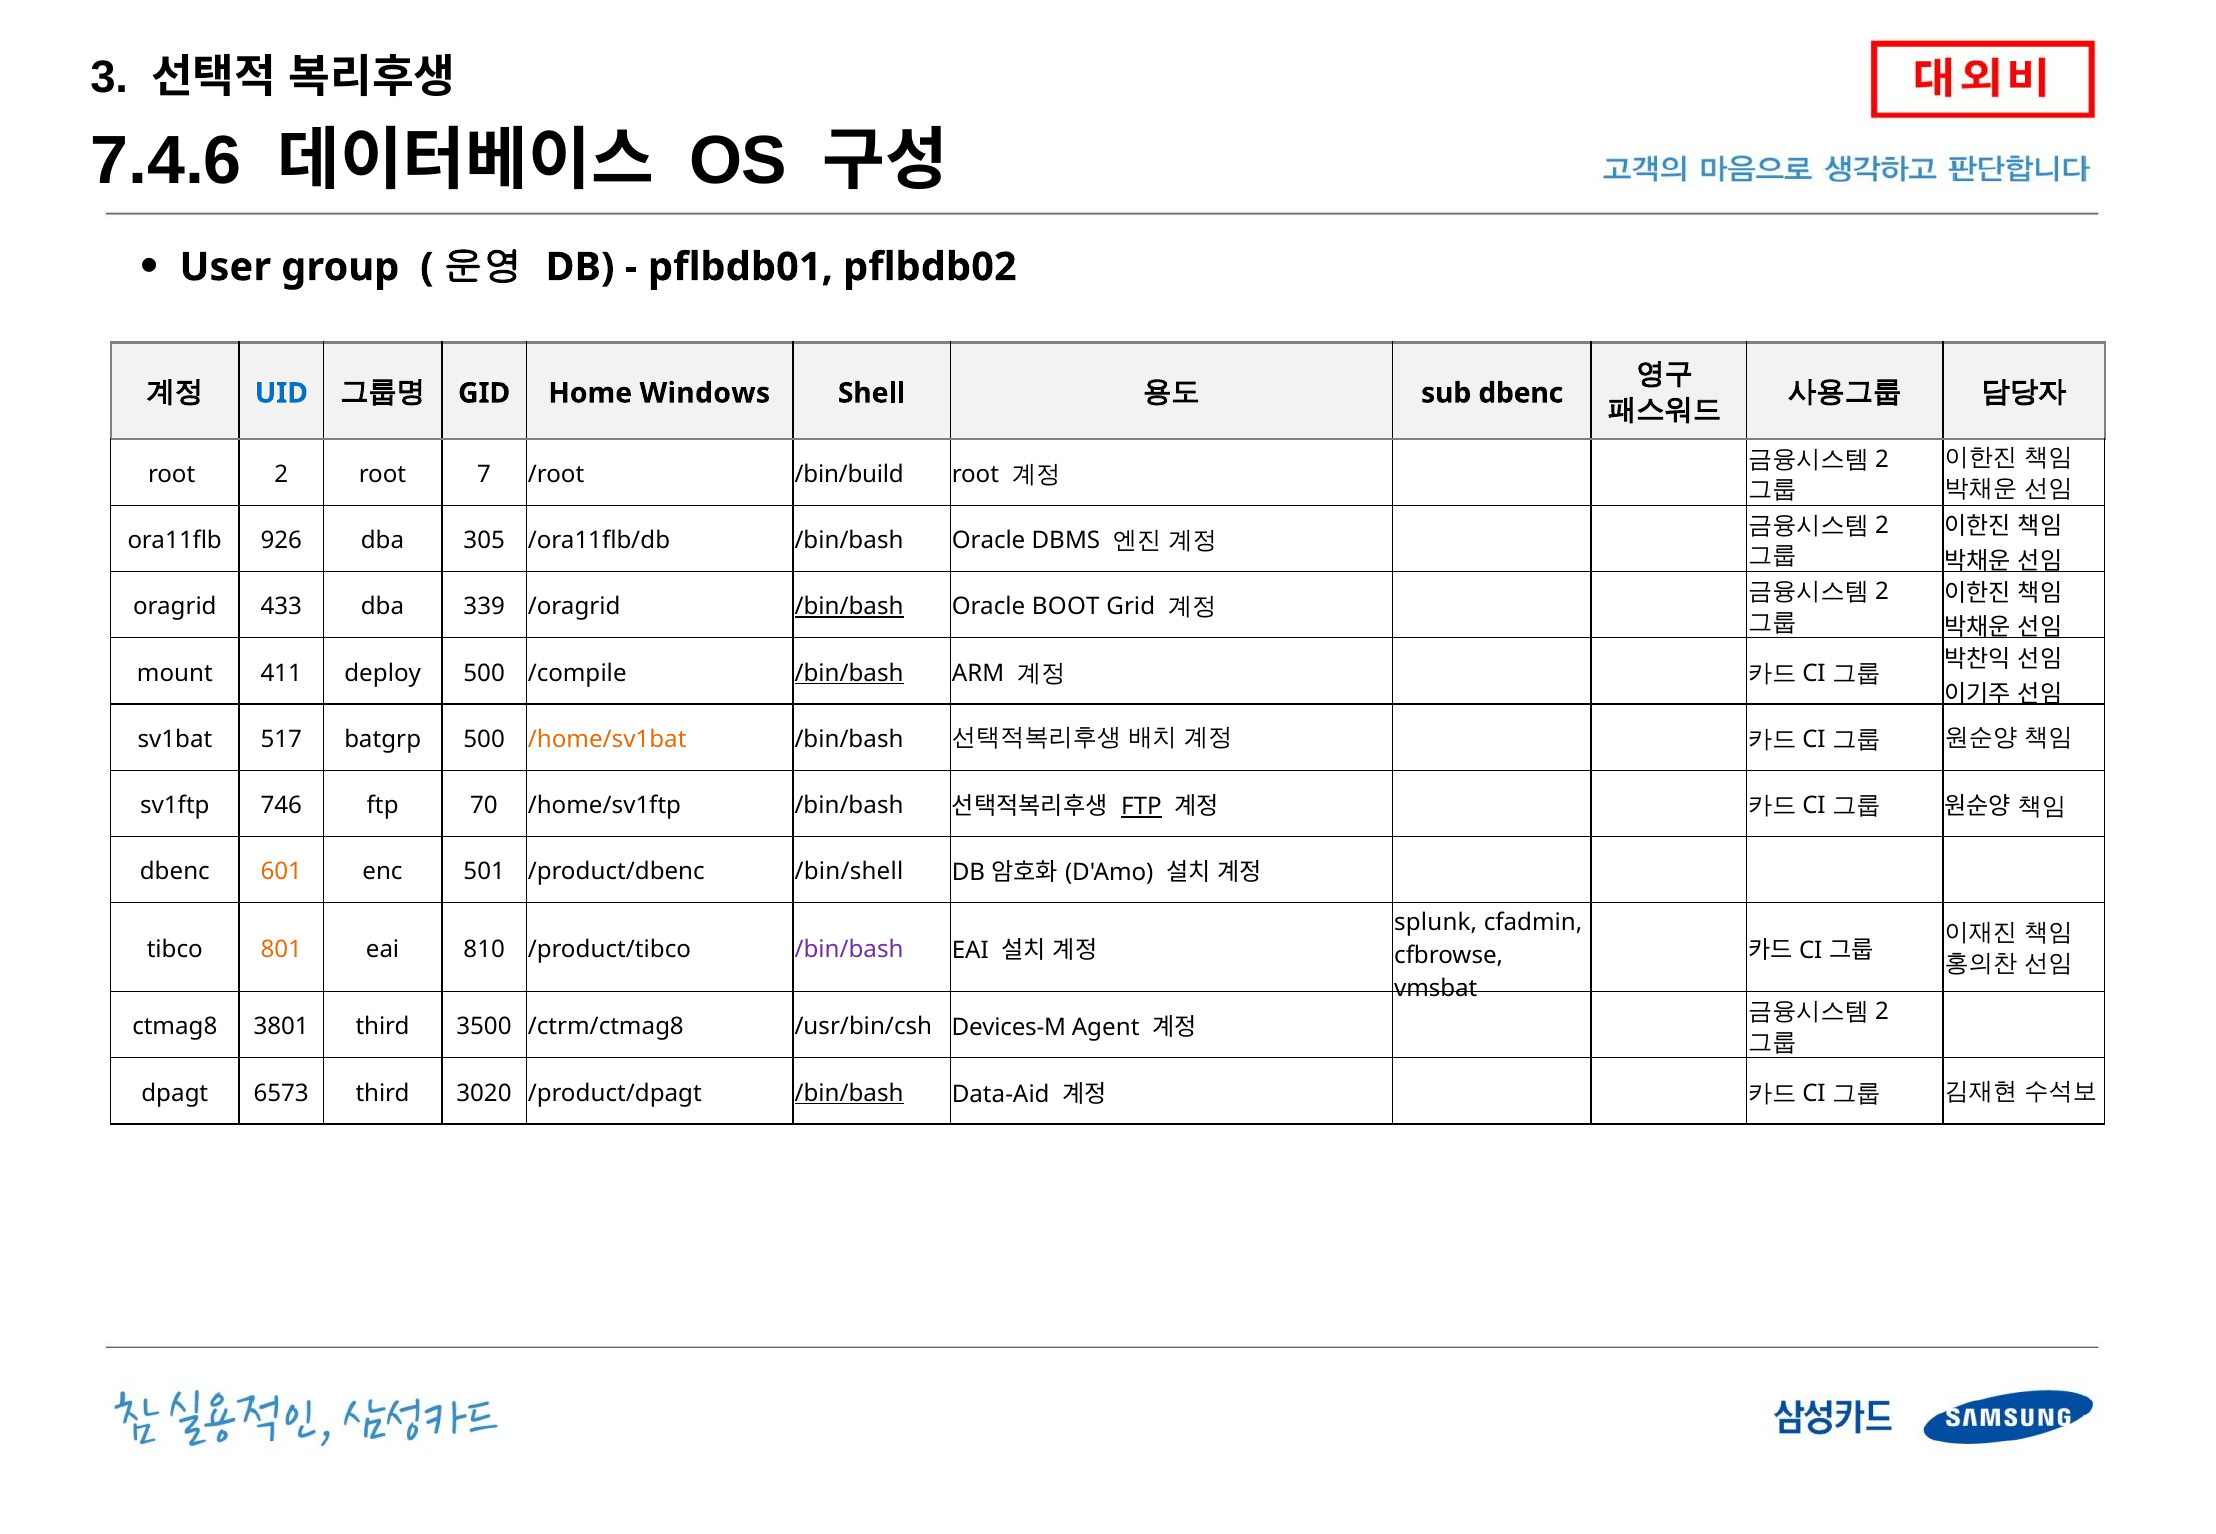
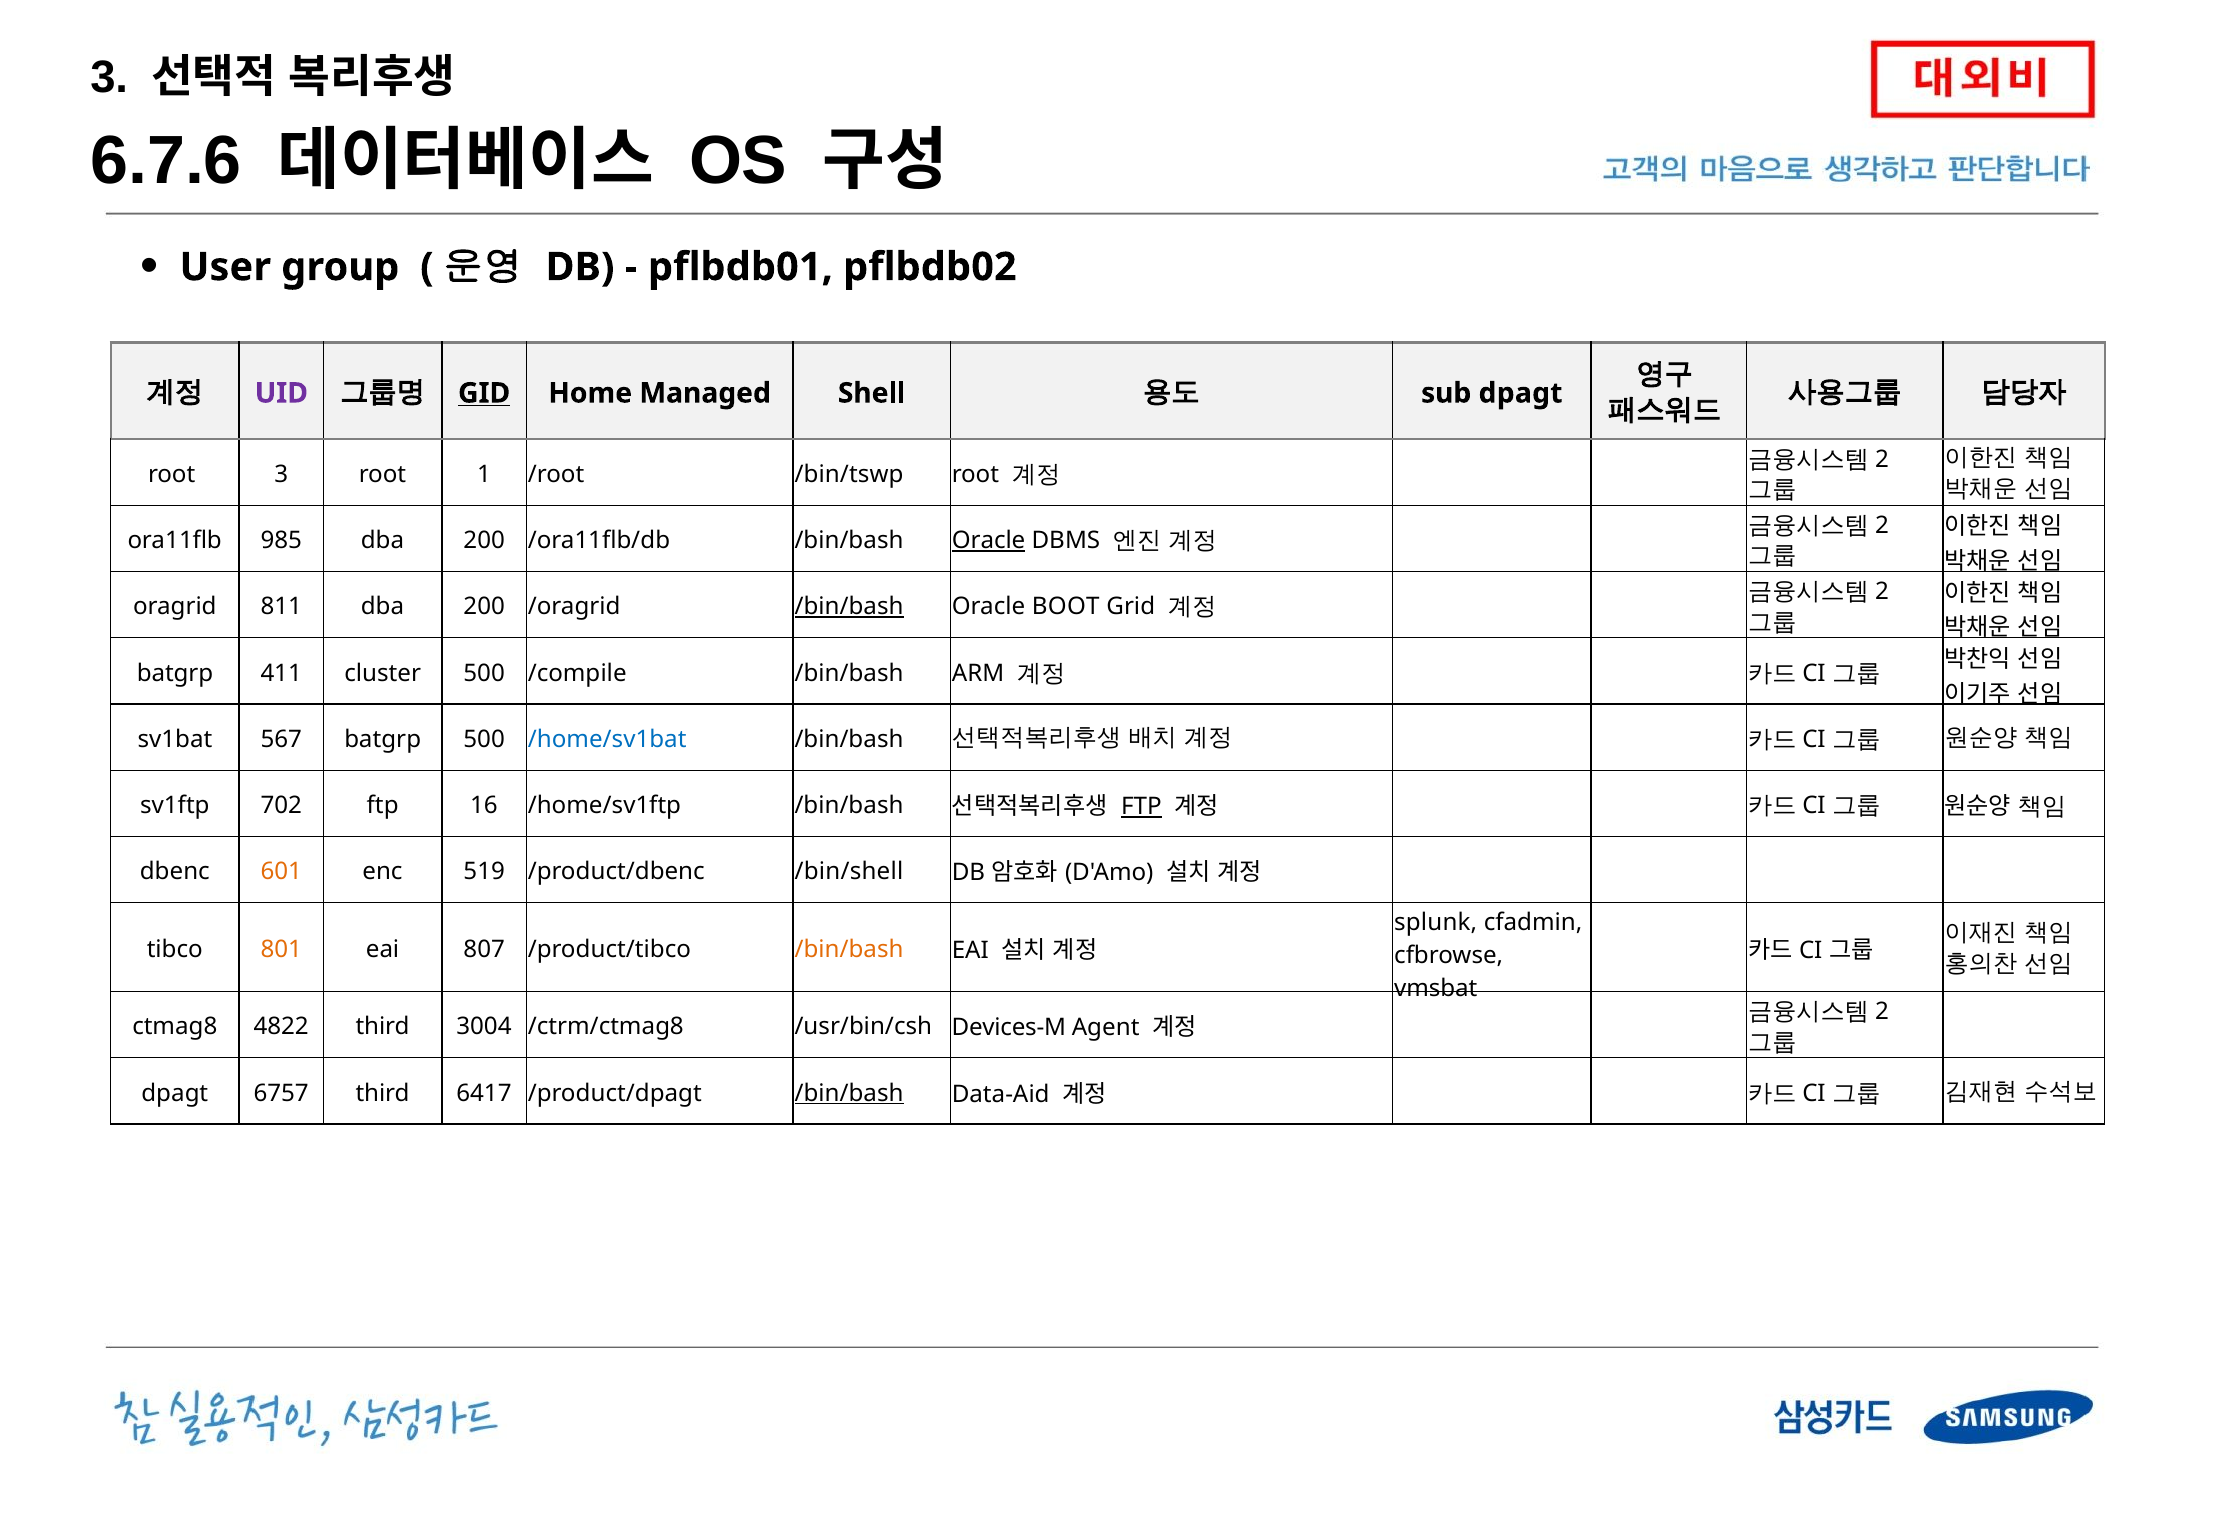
7.4.6: 7.4.6 -> 6.7.6 (166, 161)
UID colour: blue -> purple (281, 393)
GID underline: none -> present (484, 393)
Windows: Windows -> Managed (705, 393)
sub dbenc: dbenc -> dpagt (1521, 393)
root 2: 2 -> 3 (281, 474)
7: 7 -> 1 (484, 474)
/bin/build: /bin/build -> /bin/tswp (849, 474)
926: 926 -> 985 (281, 541)
305: 305 -> 200 (484, 541)
Oracle underline: none -> present (989, 541)
433: 433 -> 811 (281, 607)
339: 339 -> 200 (484, 607)
mount: mount -> batgrp (175, 673)
deploy: deploy -> cluster (383, 673)
/bin/bash underline: present -> none (849, 673)
517: 517 -> 567 (281, 739)
/home/sv1bat colour: orange -> blue (607, 739)
746: 746 -> 702 (281, 806)
70: 70 -> 16 (484, 806)
501: 501 -> 519 (484, 872)
810: 810 -> 807 (484, 950)
/bin/bash colour: purple -> orange (849, 950)
3801: 3801 -> 4822 (281, 1027)
3500: 3500 -> 3004 (484, 1027)
6573: 6573 -> 6757 (281, 1093)
3020: 3020 -> 6417 (484, 1093)
